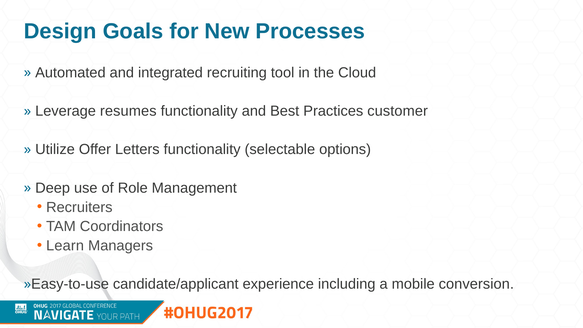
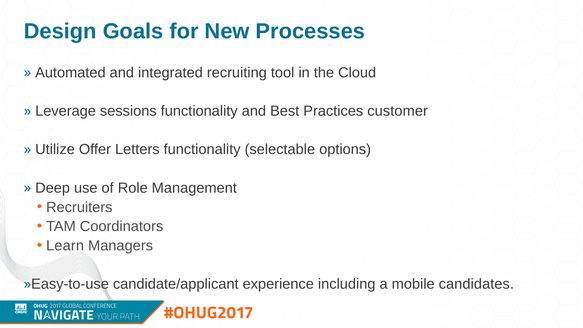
resumes: resumes -> sessions (128, 111)
conversion: conversion -> candidates (476, 284)
